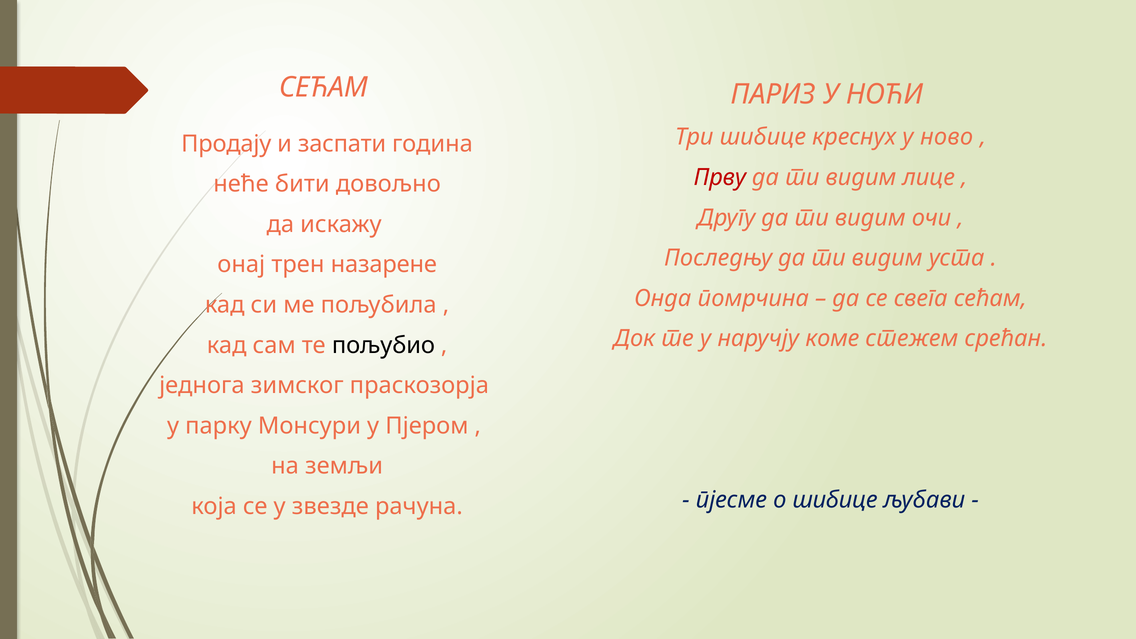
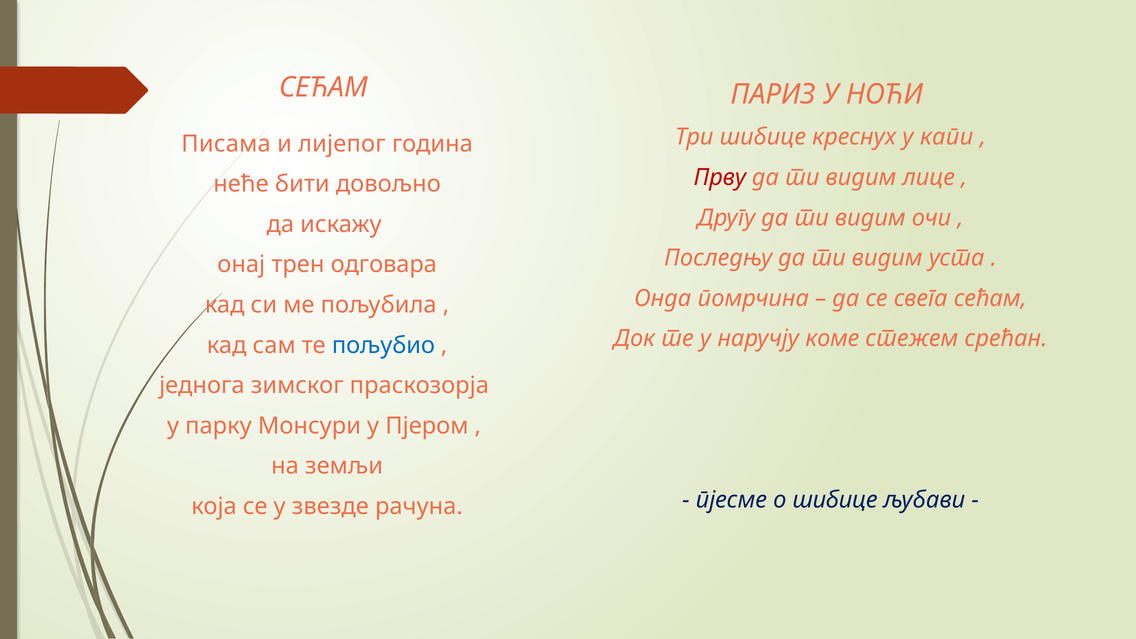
ново: ново -> капи (947, 137)
Продају: Продају -> Писама (226, 144)
заспати: заспати -> лијепог (342, 144)
назарене: назарене -> одговара (384, 265)
пољубио colour: black -> blue (383, 345)
